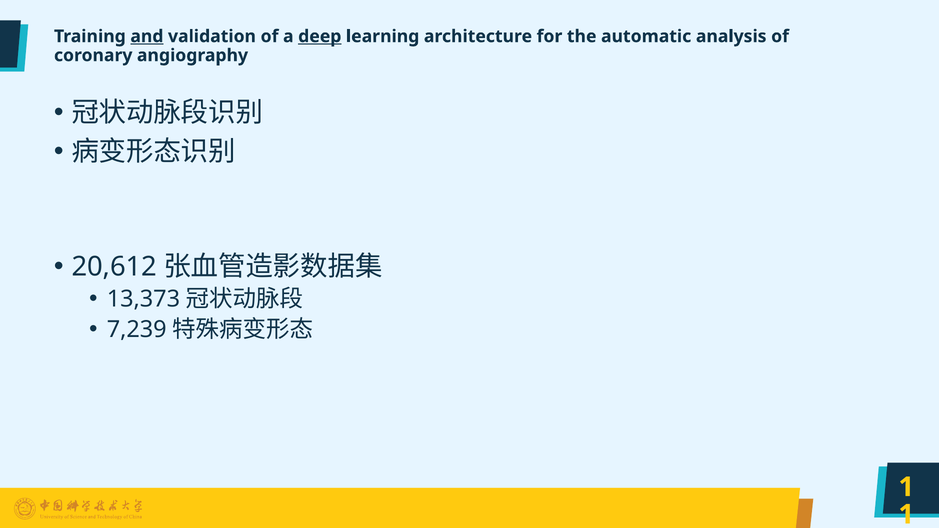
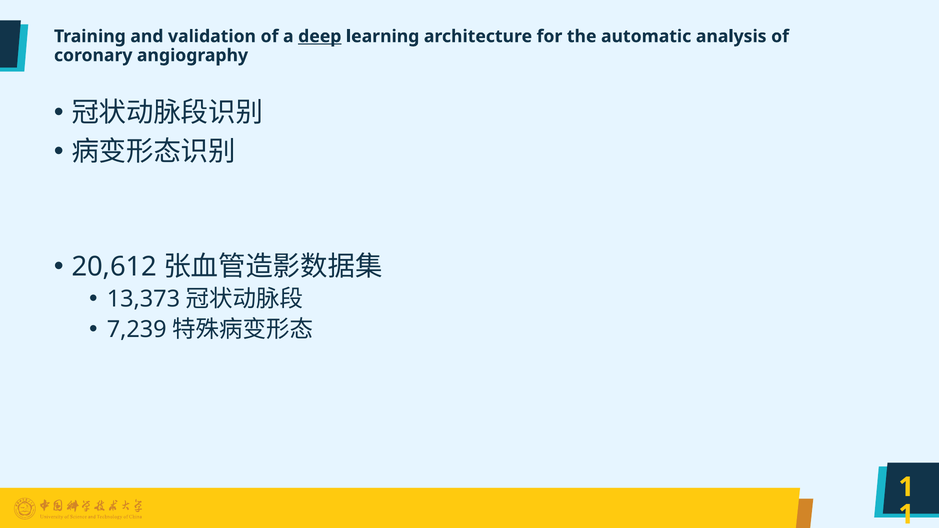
and underline: present -> none (147, 36)
